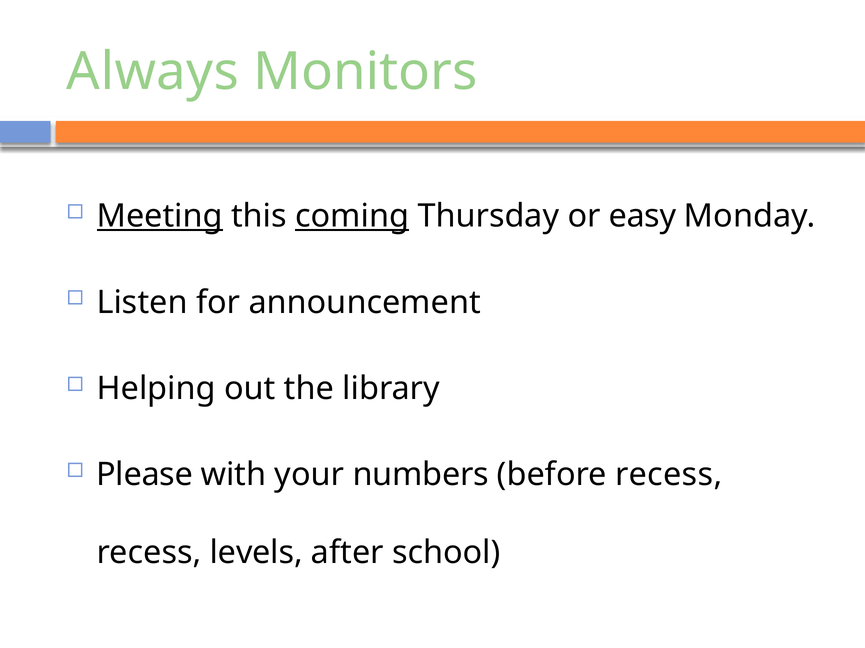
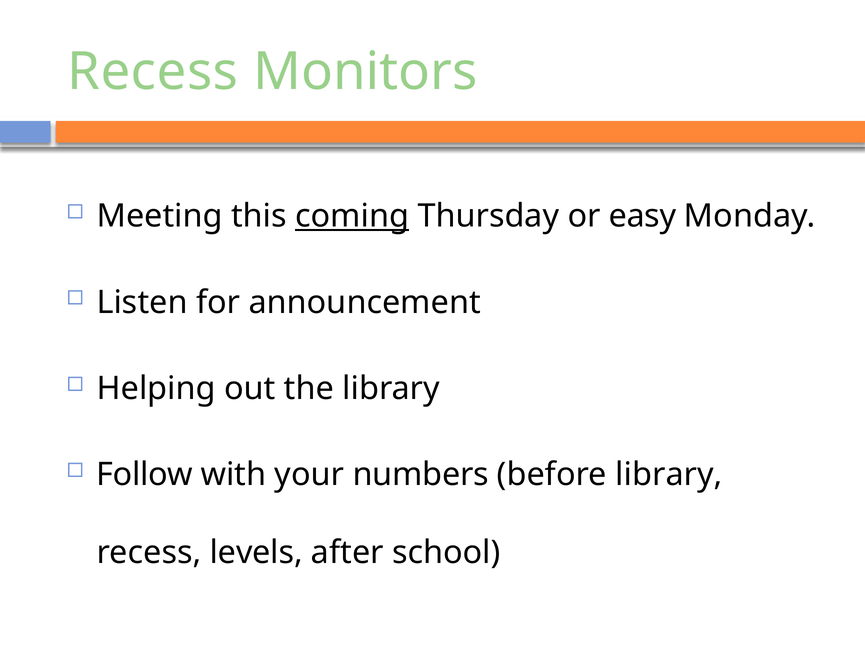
Always: Always -> Recess (153, 72)
Meeting underline: present -> none (160, 216)
Please: Please -> Follow (145, 475)
before recess: recess -> library (669, 475)
